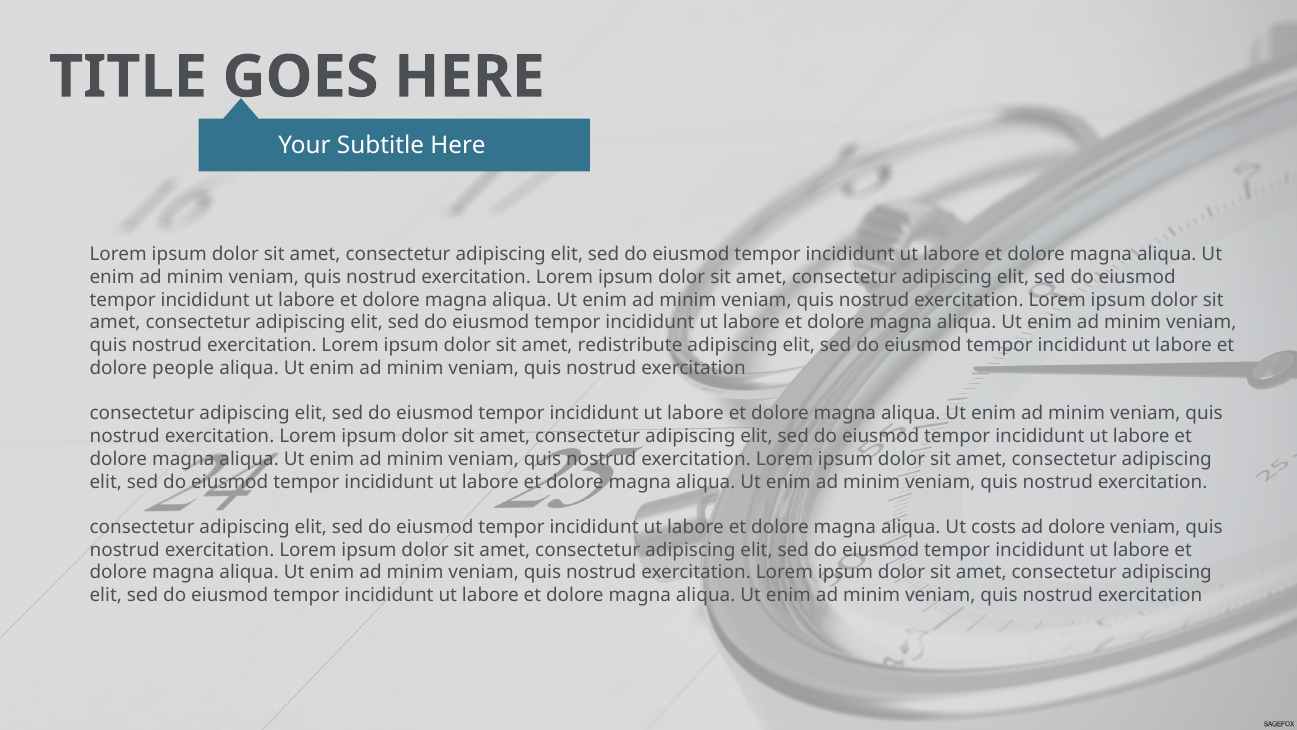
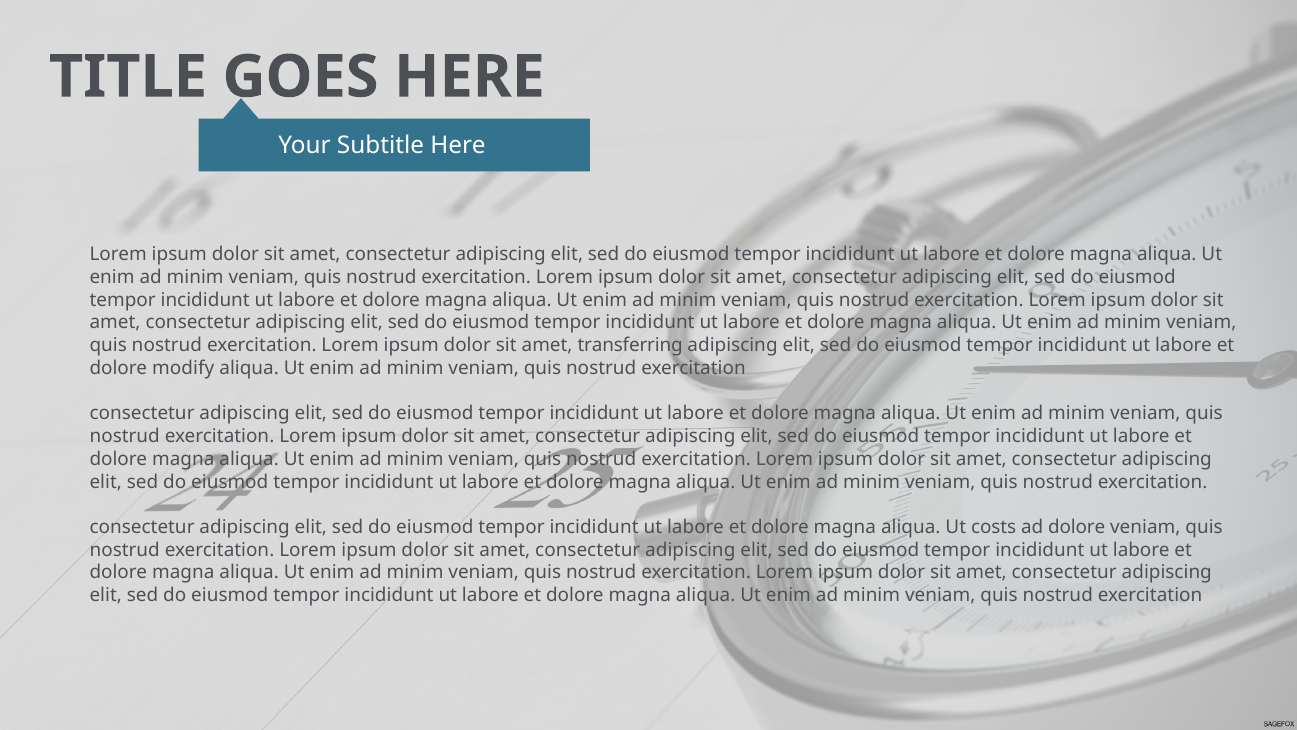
redistribute: redistribute -> transferring (630, 345)
people: people -> modify (183, 368)
